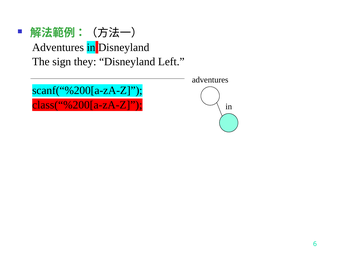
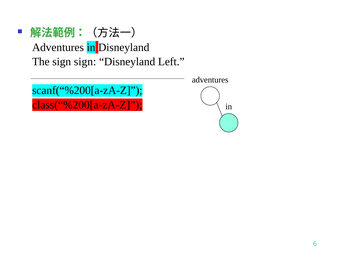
sign they: they -> sign (85, 62)
